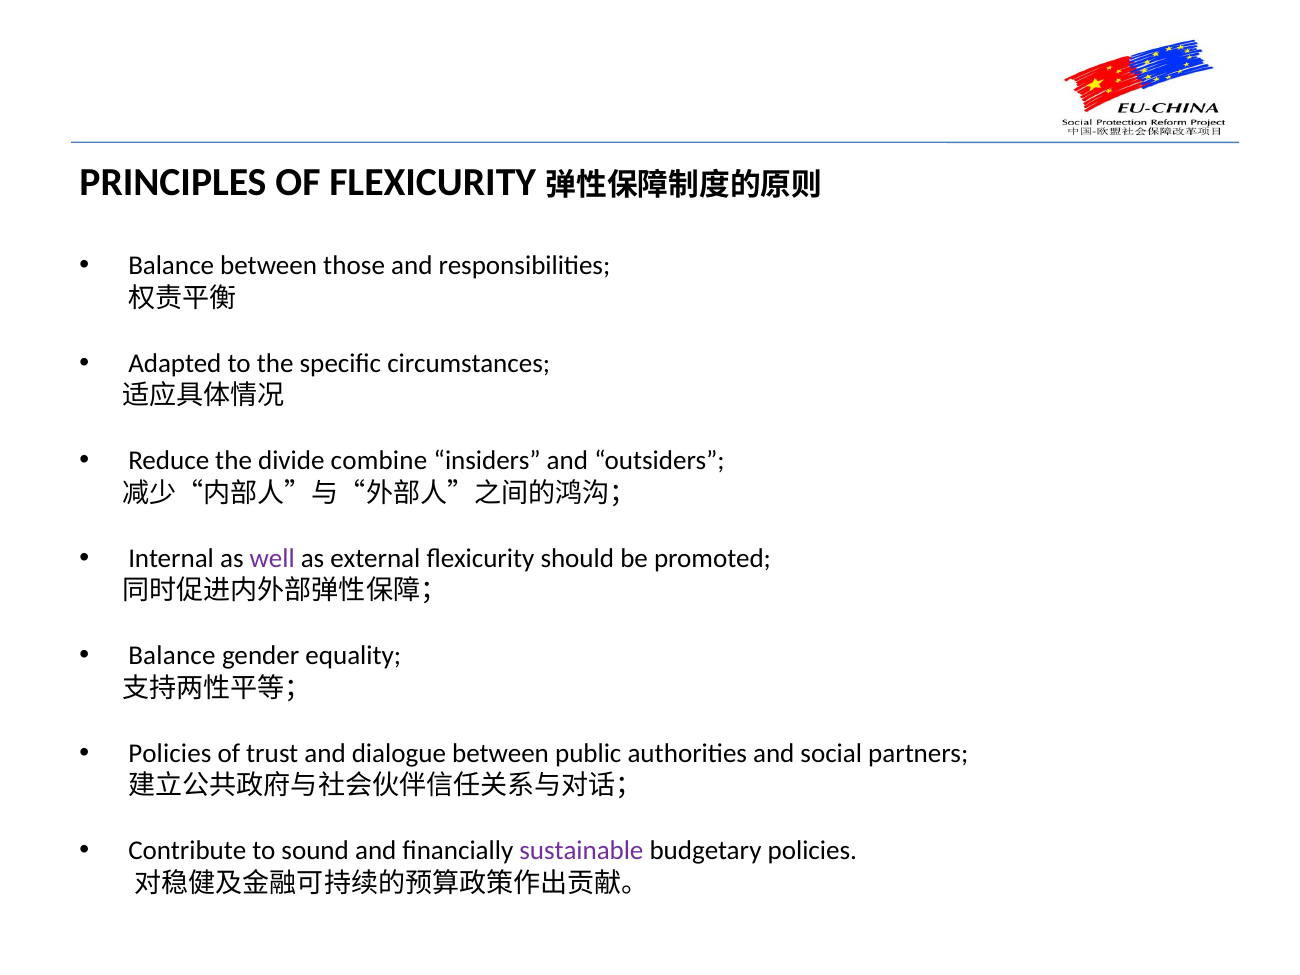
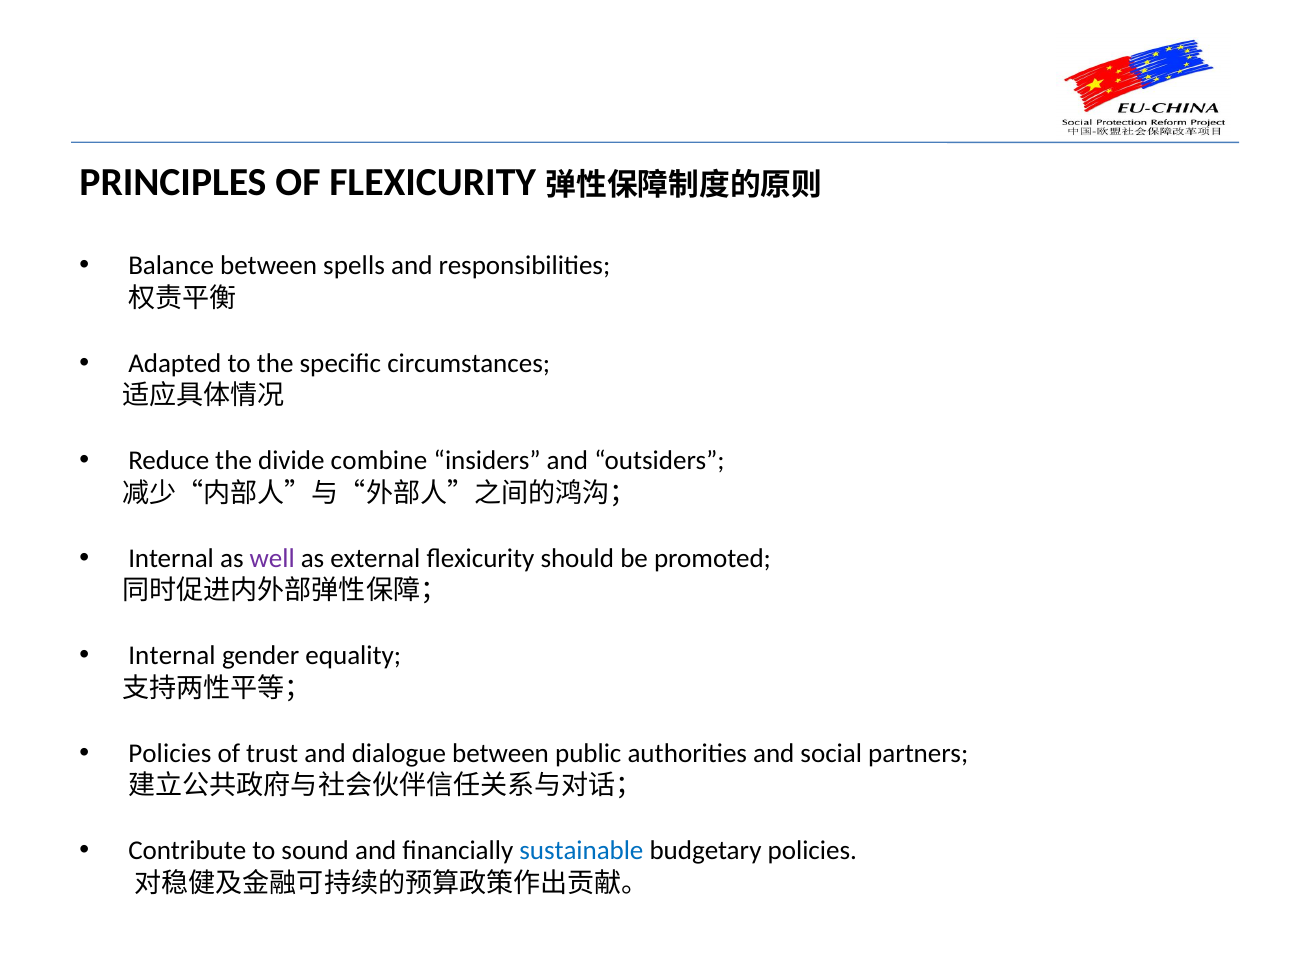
those: those -> spells (354, 266)
Balance: Balance -> Internal (172, 656)
sustainable colour: purple -> blue (581, 851)
